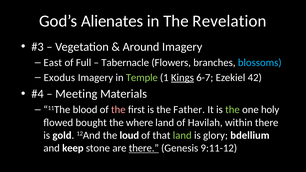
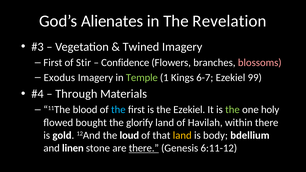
Around: Around -> Twined (141, 47)
East: East -> First (53, 63)
Full: Full -> Stir (84, 63)
Tabernacle: Tabernacle -> Confidence (125, 63)
blossoms colour: light blue -> pink (260, 63)
Kings underline: present -> none (182, 78)
42: 42 -> 99 (255, 78)
Meeting: Meeting -> Through (76, 94)
the colour: pink -> light blue (118, 110)
the Father: Father -> Ezekiel (189, 110)
where: where -> glorify (140, 123)
land colour: light green -> yellow (182, 135)
glory: glory -> body (215, 135)
keep: keep -> linen (73, 148)
9:11-12: 9:11-12 -> 6:11-12 (219, 148)
